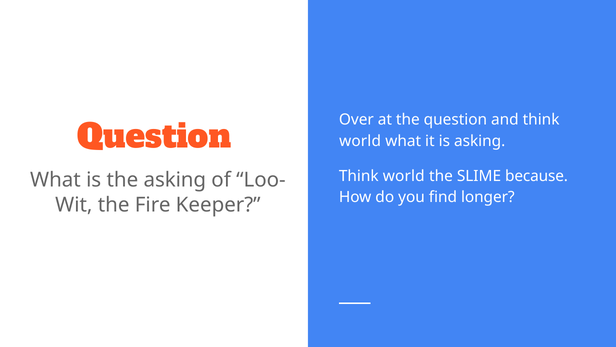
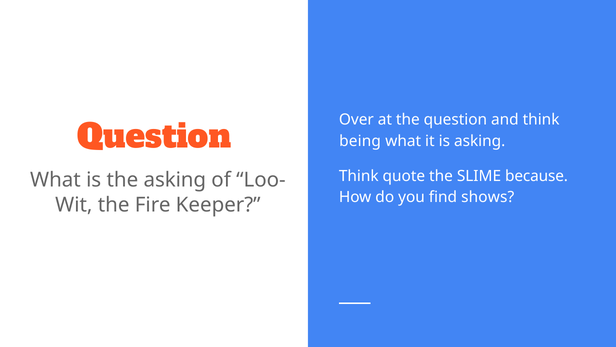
world: world -> being (360, 141)
world: world -> quote (404, 176)
longer: longer -> shows (488, 197)
